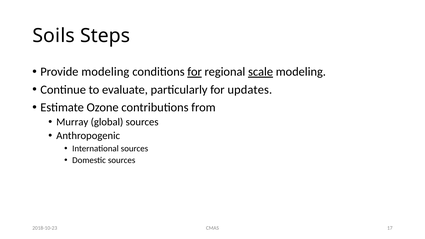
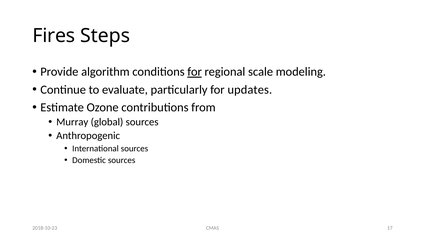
Soils: Soils -> Fires (54, 36)
Provide modeling: modeling -> algorithm (105, 72)
scale underline: present -> none (261, 72)
